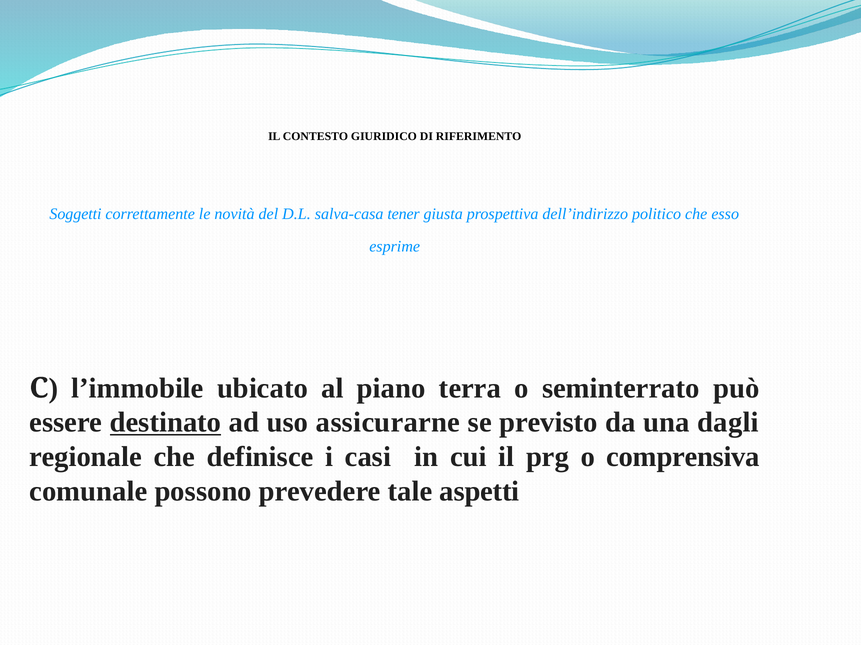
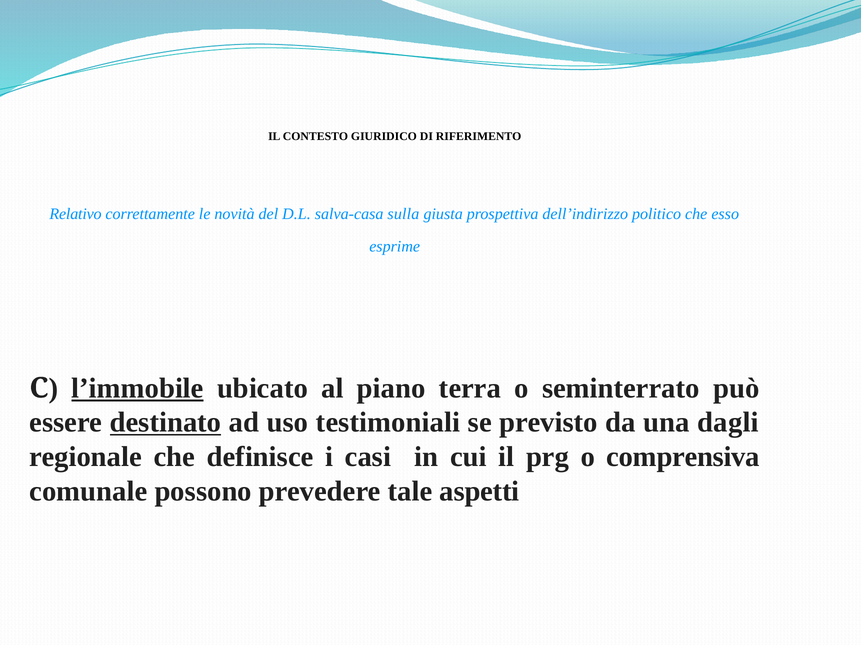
Soggetti: Soggetti -> Relativo (76, 214)
tener: tener -> sulla (403, 214)
l’immobile underline: none -> present (138, 389)
assicurarne: assicurarne -> testimoniali (388, 423)
